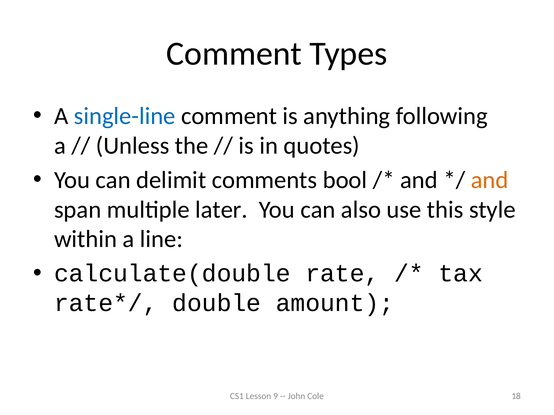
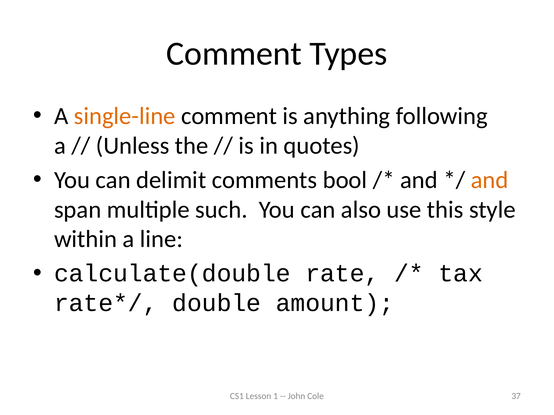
single-line colour: blue -> orange (125, 116)
later: later -> such (221, 210)
9: 9 -> 1 (276, 397)
18: 18 -> 37 (516, 397)
